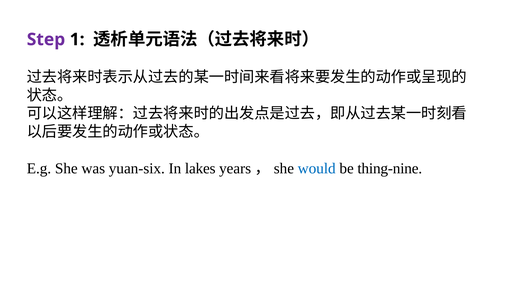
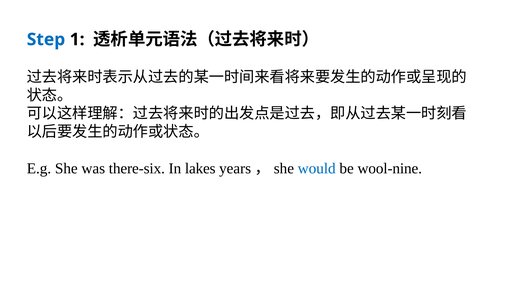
Step colour: purple -> blue (46, 39)
yuan-six: yuan-six -> there-six (137, 168)
thing-nine: thing-nine -> wool-nine (390, 168)
